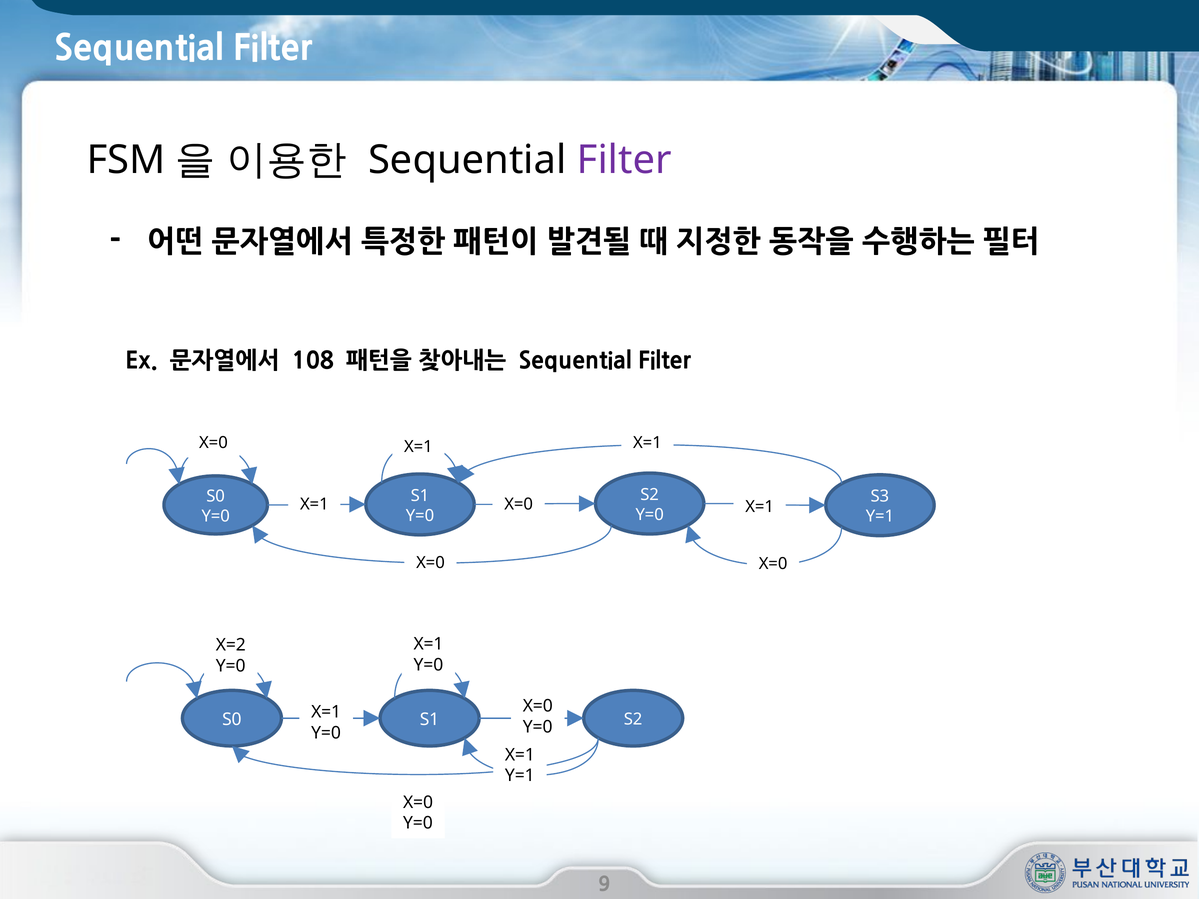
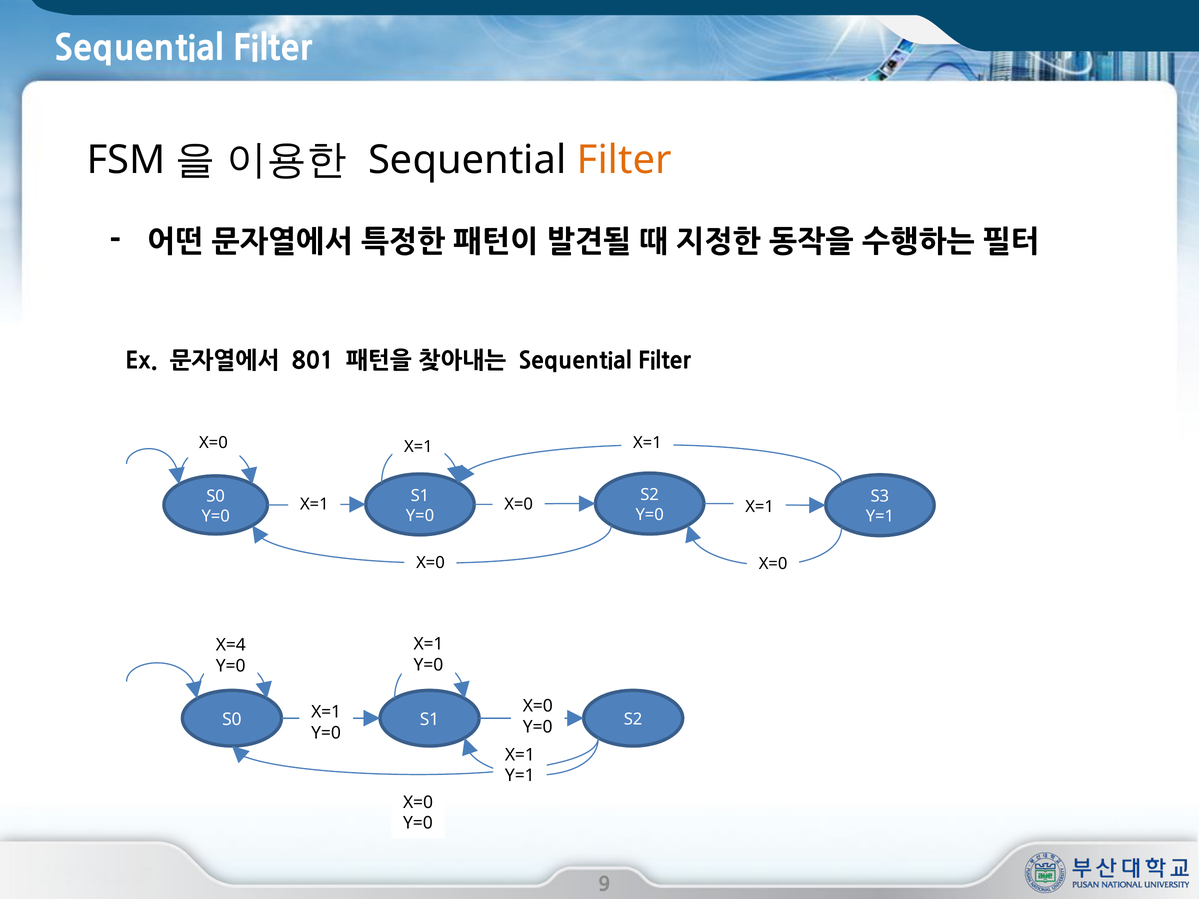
Filter colour: purple -> orange (624, 160)
108: 108 -> 801 (313, 361)
X=2: X=2 -> X=4 (231, 645)
